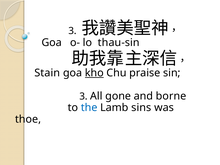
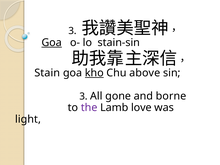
Goa underline: none -> present (52, 43)
thau-sin: thau-sin -> stain-sin (119, 43)
praise: praise -> above (145, 73)
the colour: blue -> purple (89, 108)
sins: sins -> love (141, 108)
thoe: thoe -> light (28, 119)
